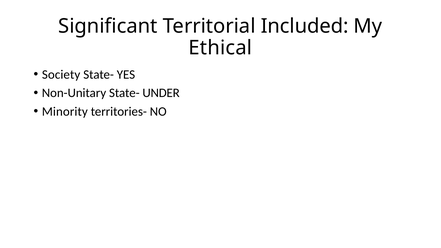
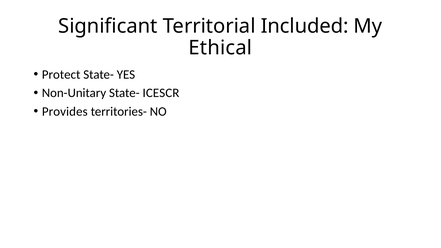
Society: Society -> Protect (61, 75)
UNDER: UNDER -> ICESCR (161, 93)
Minority: Minority -> Provides (65, 112)
